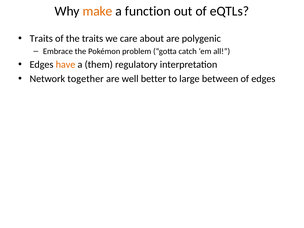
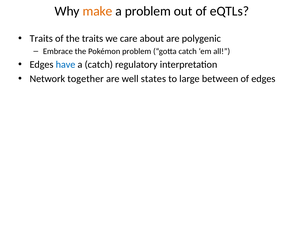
a function: function -> problem (148, 11)
have colour: orange -> blue (66, 65)
a them: them -> catch (99, 65)
better: better -> states (153, 79)
